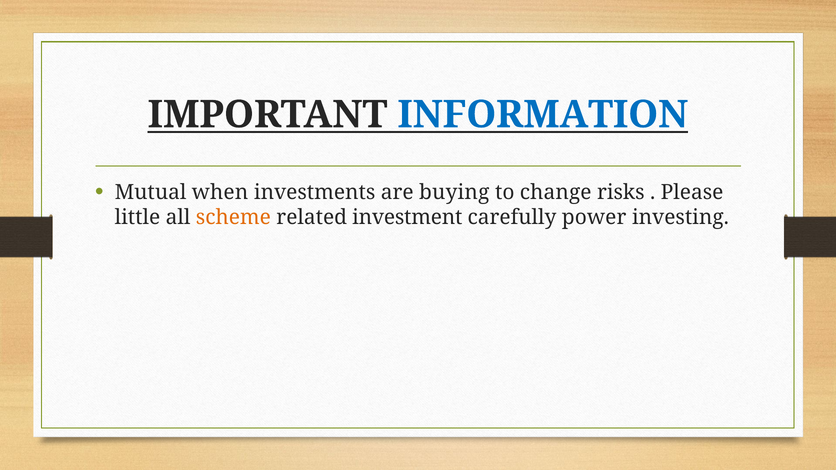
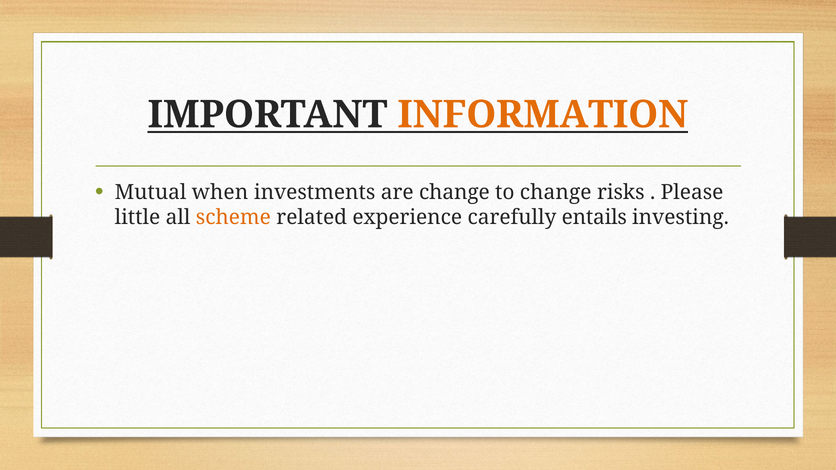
INFORMATION colour: blue -> orange (543, 115)
are buying: buying -> change (454, 192)
investment: investment -> experience (407, 218)
power: power -> entails (594, 218)
